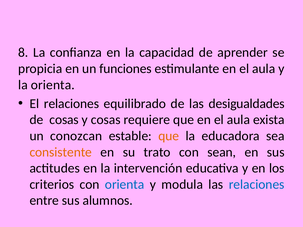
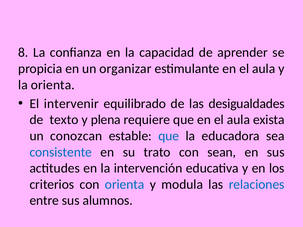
funciones: funciones -> organizar (125, 69)
El relaciones: relaciones -> intervenir (71, 104)
de cosas: cosas -> texto (64, 120)
y cosas: cosas -> plena (106, 120)
que colour: orange -> blue (169, 136)
consistente colour: orange -> blue (61, 152)
